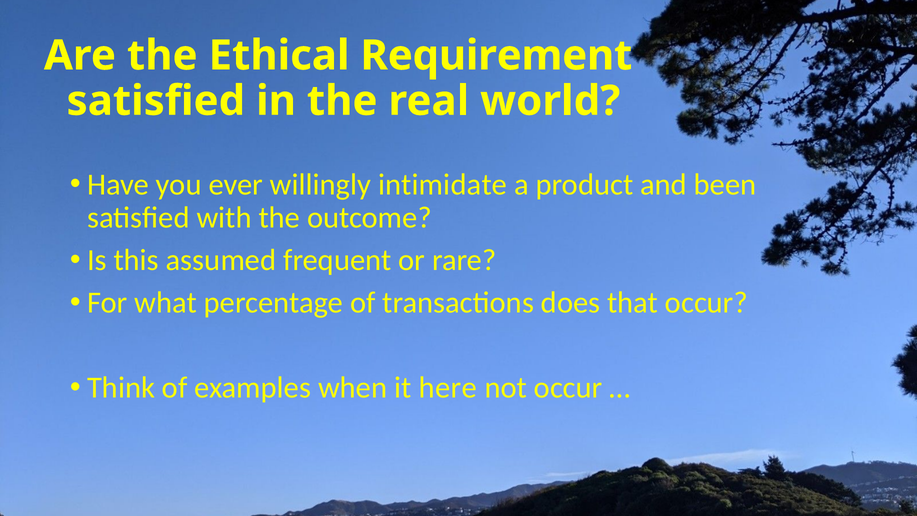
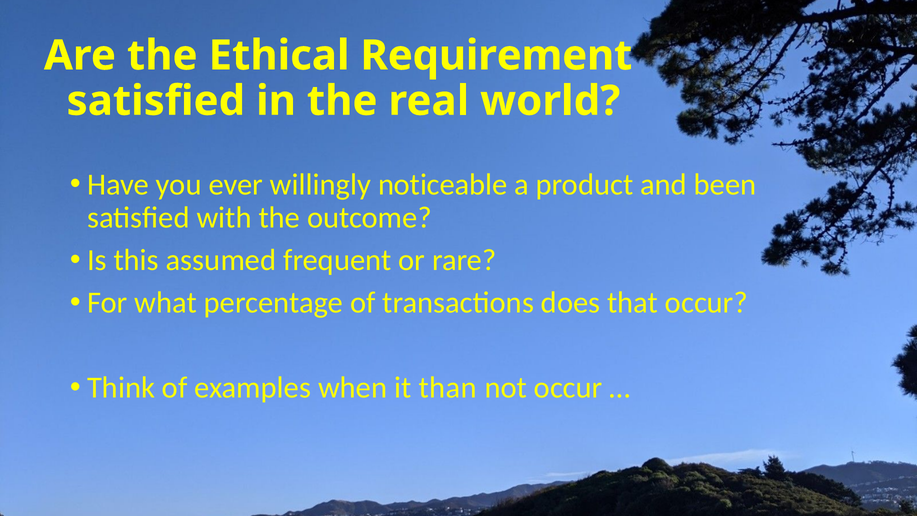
intimidate: intimidate -> noticeable (443, 184)
here: here -> than (448, 388)
